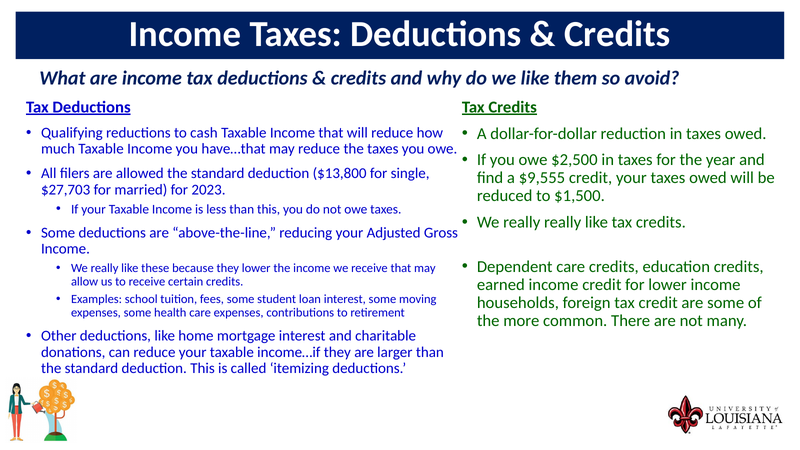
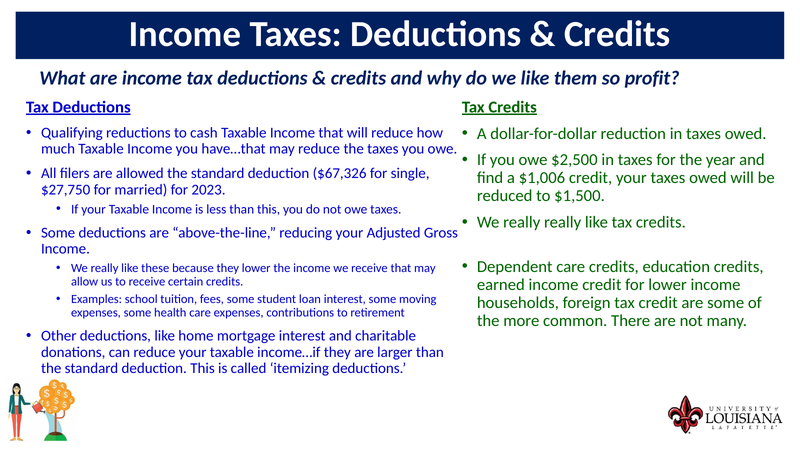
avoid: avoid -> profit (652, 78)
$13,800: $13,800 -> $67,326 (340, 173)
$9,555: $9,555 -> $1,006 (542, 178)
$27,703: $27,703 -> $27,750 (66, 190)
